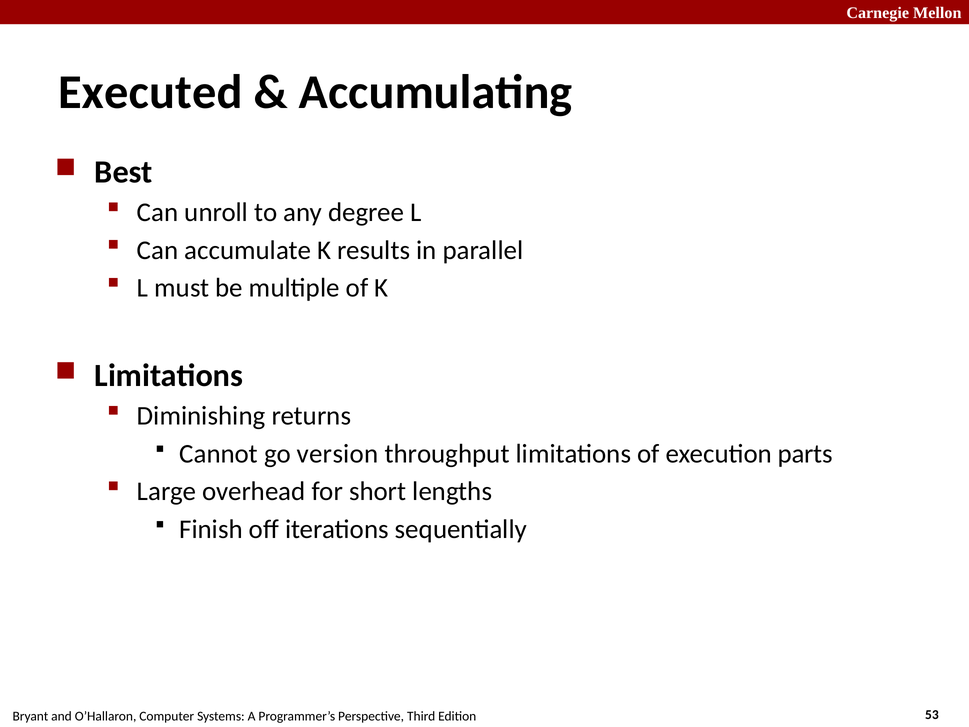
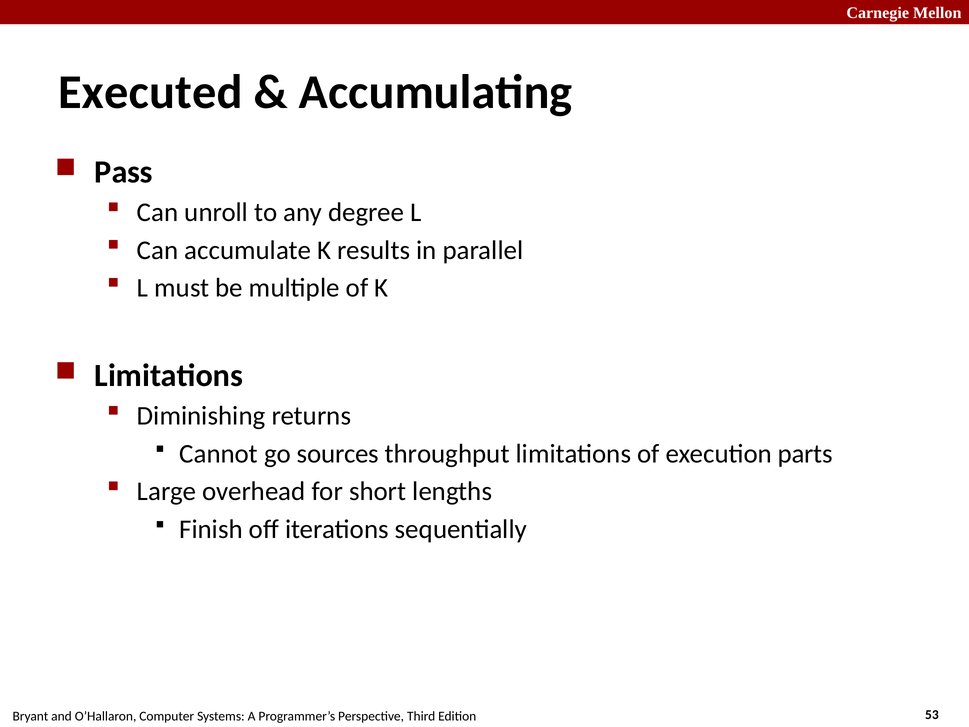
Best: Best -> Pass (124, 172)
version: version -> sources (338, 454)
